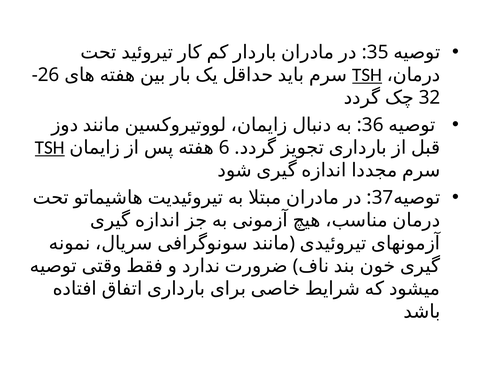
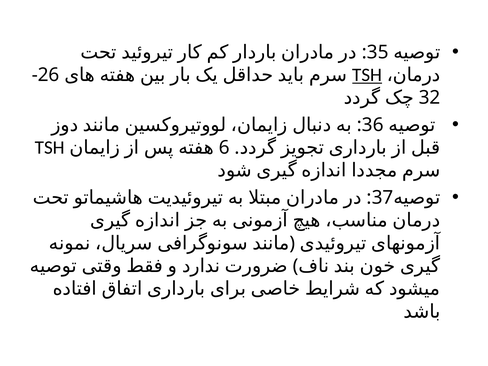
TSH underline: present -> none (50, 148)
